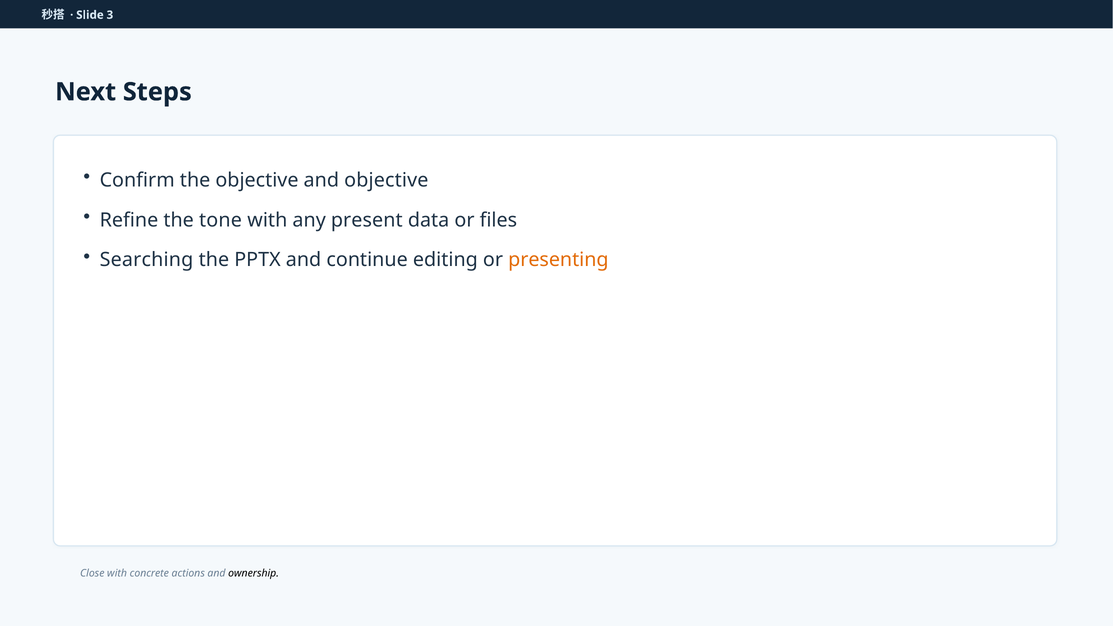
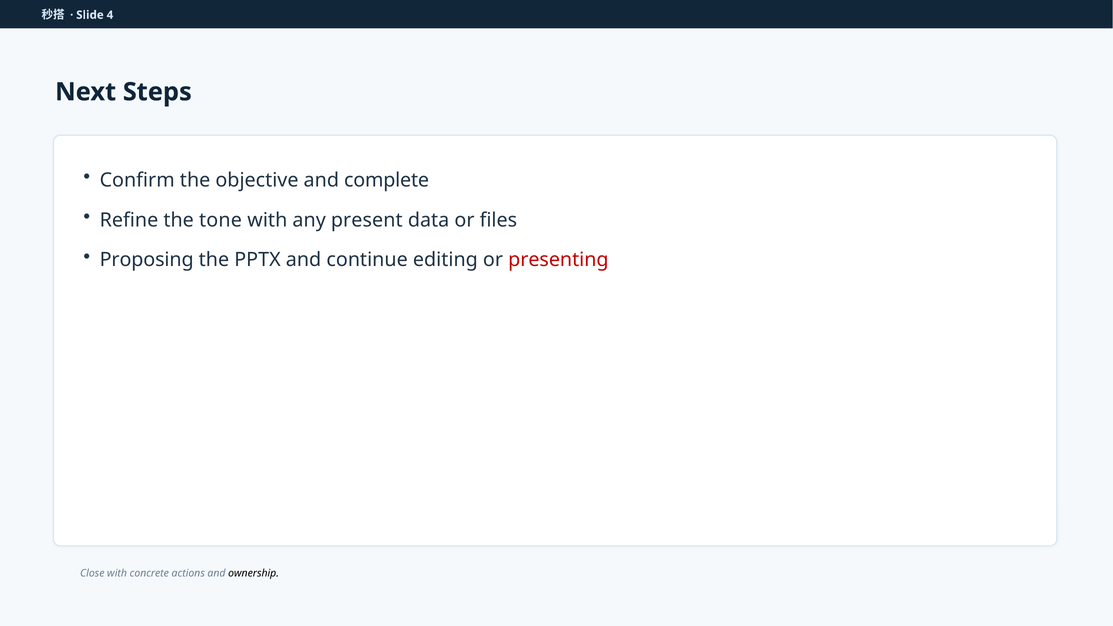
3: 3 -> 4 (110, 15)
and objective: objective -> complete (387, 180)
Searching: Searching -> Proposing (147, 260)
presenting colour: orange -> red (558, 260)
